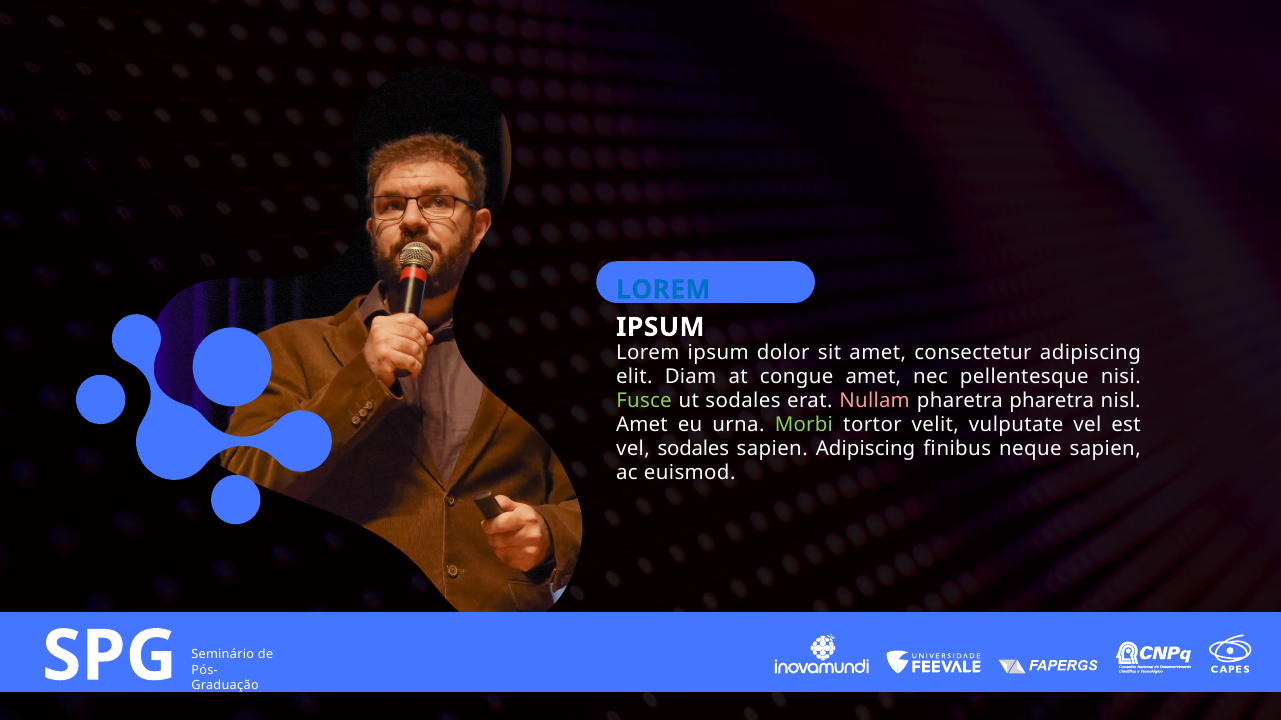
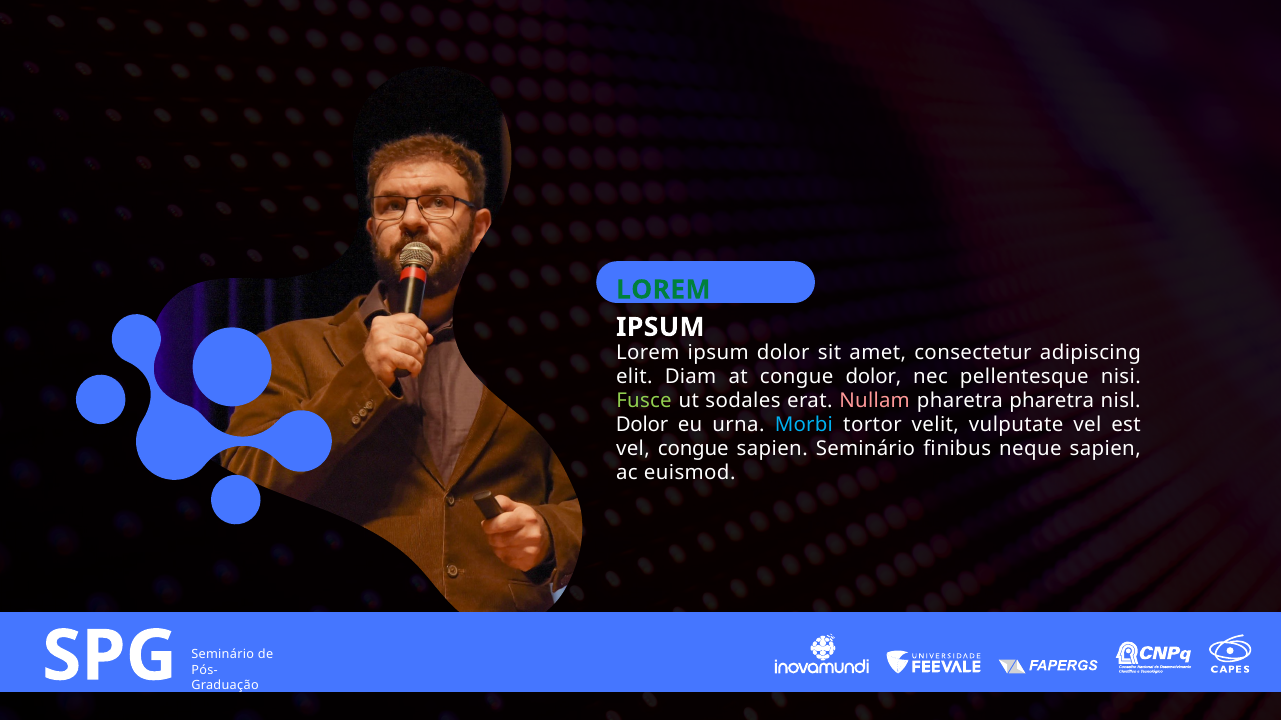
LOREM colour: blue -> green (663, 290)
congue amet: amet -> dolor (873, 377)
Amet: Amet -> Dolor (642, 425)
Morbi colour: light green -> light blue (804, 425)
vel sodales: sodales -> congue (693, 449)
sapien Adipiscing: Adipiscing -> Seminário (865, 449)
